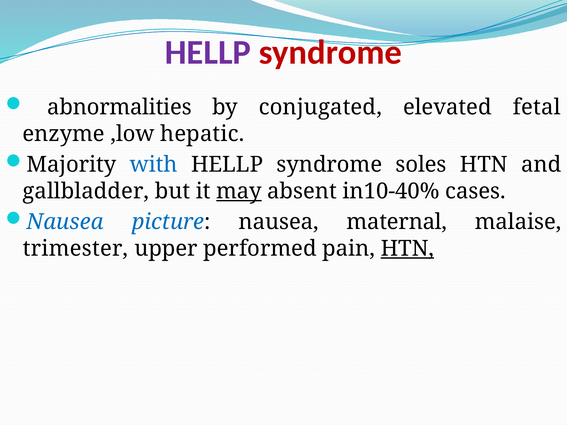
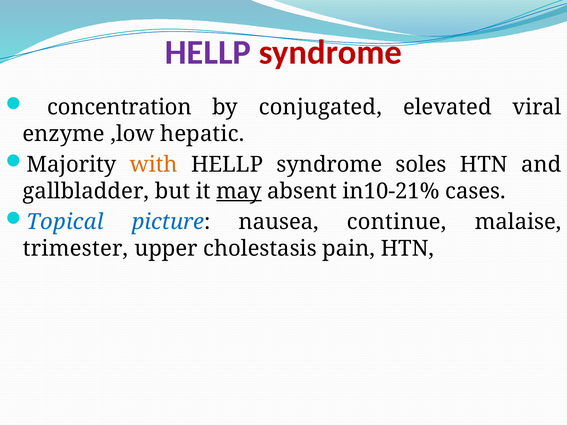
abnormalities: abnormalities -> concentration (120, 107)
fetal: fetal -> viral (537, 107)
with colour: blue -> orange (154, 165)
in10-40%: in10-40% -> in10-21% (391, 191)
Nausea: Nausea -> Topical (65, 222)
maternal: maternal -> continue (397, 222)
performed: performed -> cholestasis (260, 249)
HTN underline: present -> none (407, 249)
